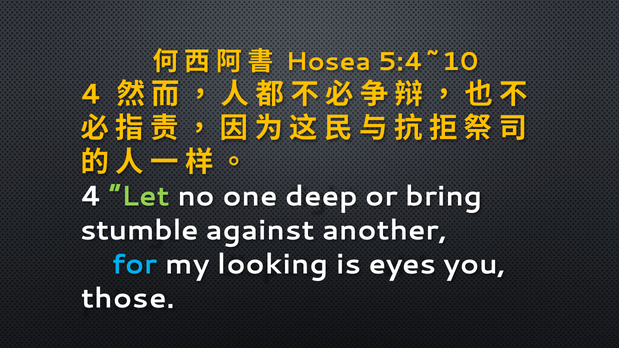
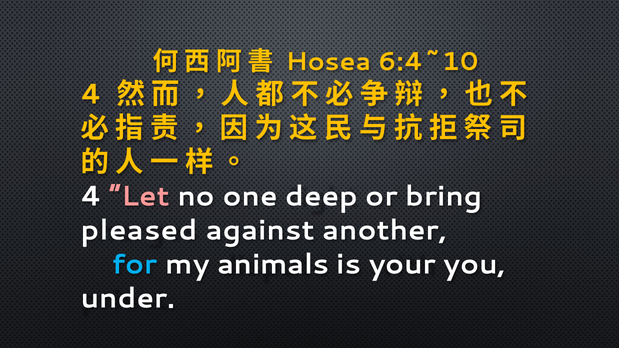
5:4~10: 5:4~10 -> 6:4~10 (428, 62)
Let colour: light green -> pink (140, 197)
stumble: stumble -> pleased (139, 231)
looking: looking -> animals (273, 265)
eyes: eyes -> your (402, 265)
those: those -> under (128, 299)
